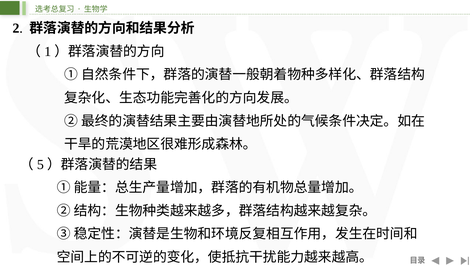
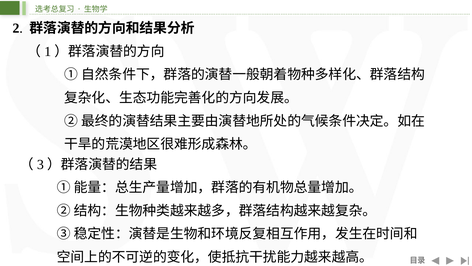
5: 5 -> 3 (40, 164)
